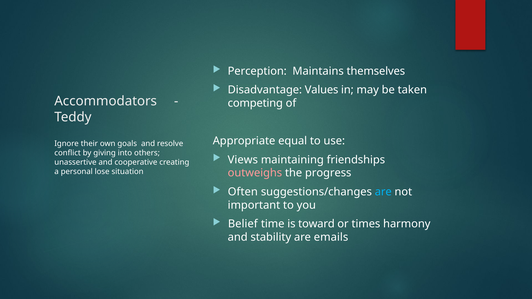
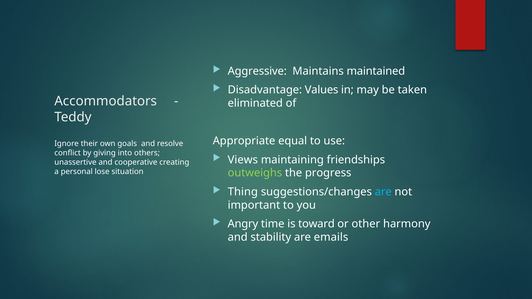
Perception: Perception -> Aggressive (257, 71)
themselves: themselves -> maintained (376, 71)
competing: competing -> eliminated (255, 103)
outweighs colour: pink -> light green (255, 173)
Often: Often -> Thing (243, 192)
Belief: Belief -> Angry (243, 224)
times: times -> other (366, 224)
